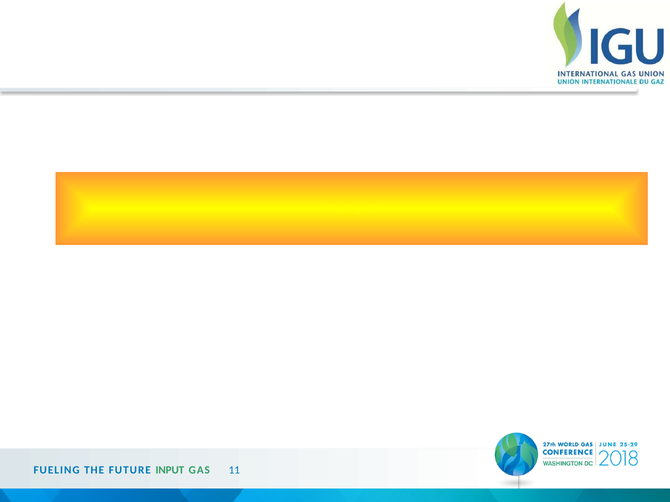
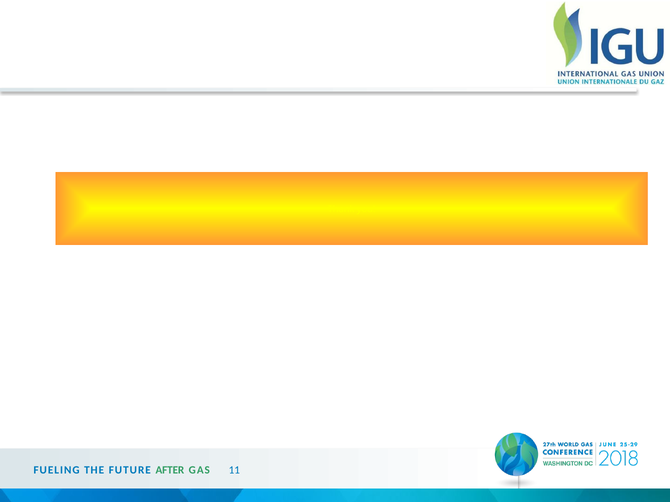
INPUT: INPUT -> AFTER (170, 471)
